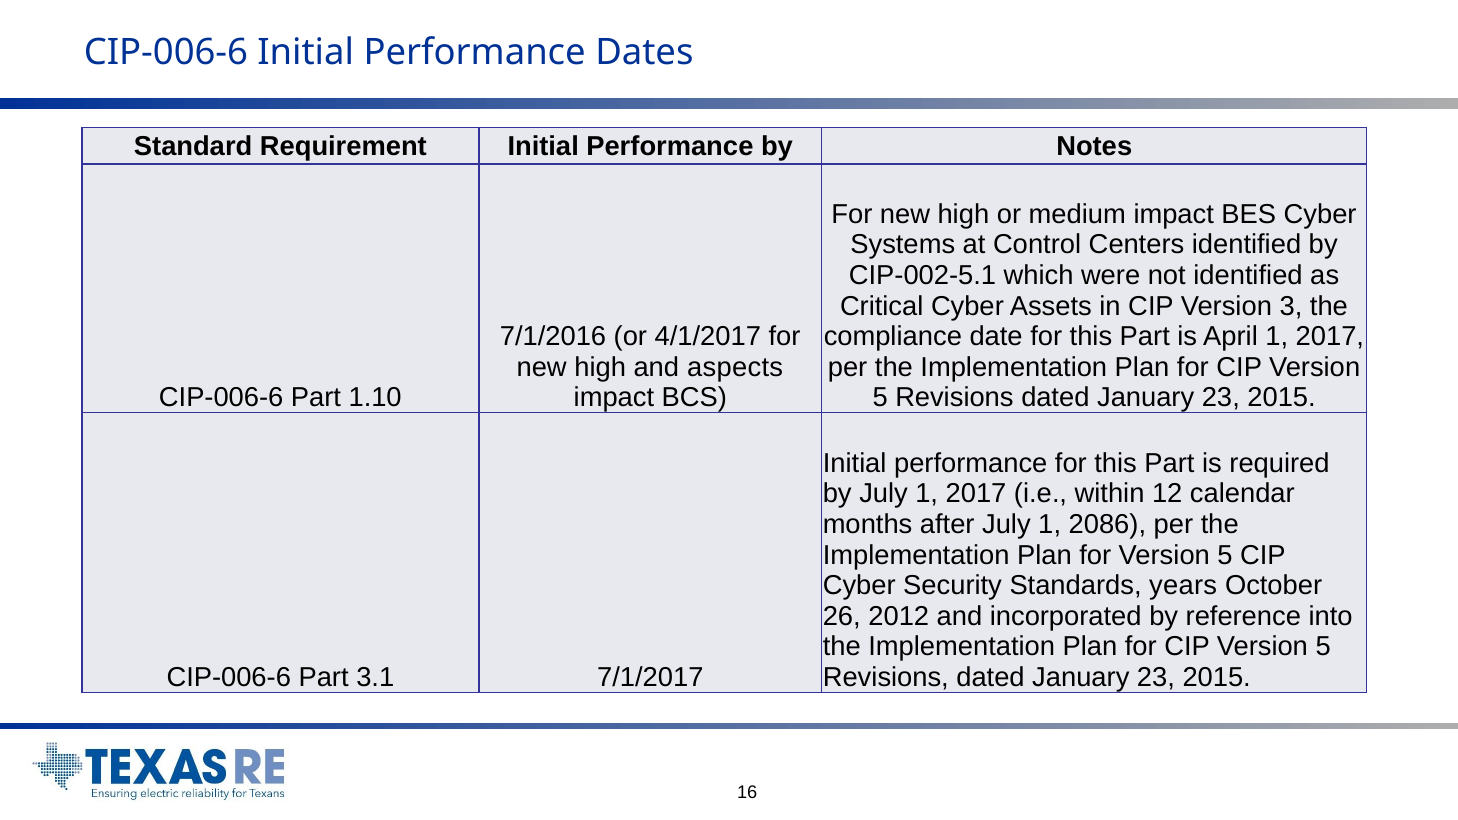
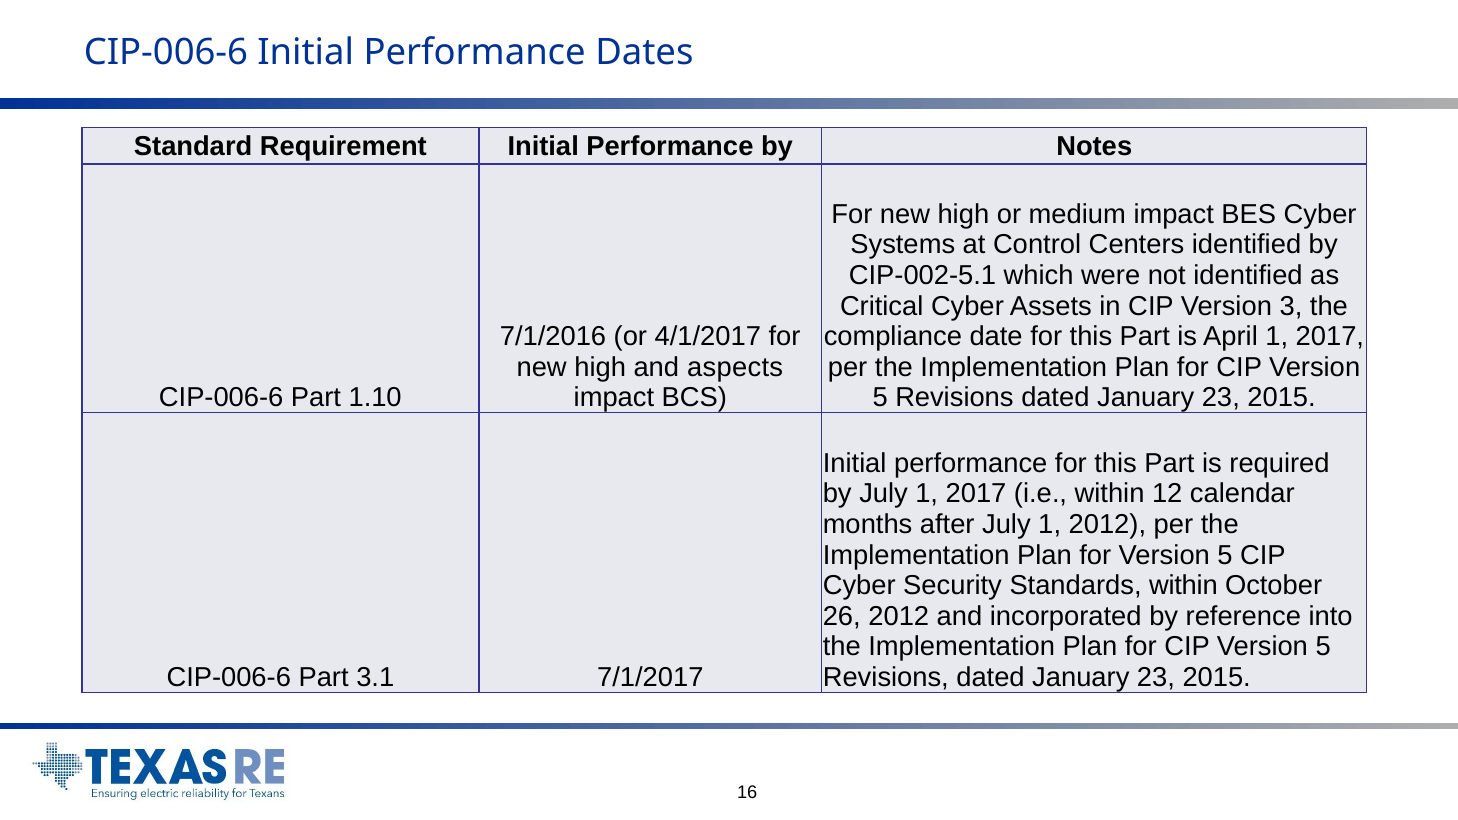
1 2086: 2086 -> 2012 (1107, 525)
Standards years: years -> within (1183, 586)
